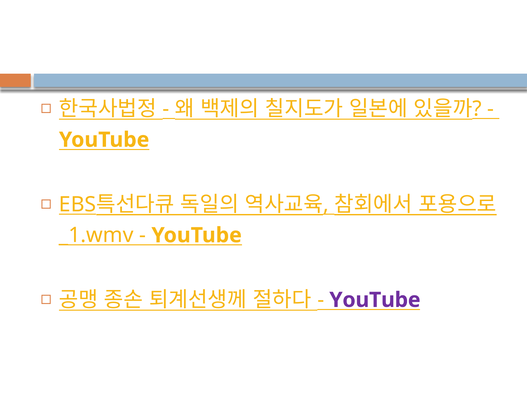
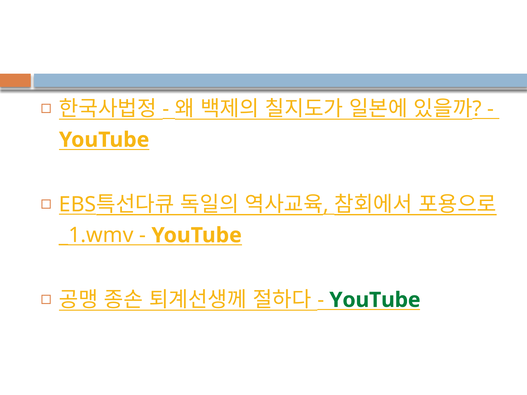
YouTube colour: purple -> green (375, 300)
